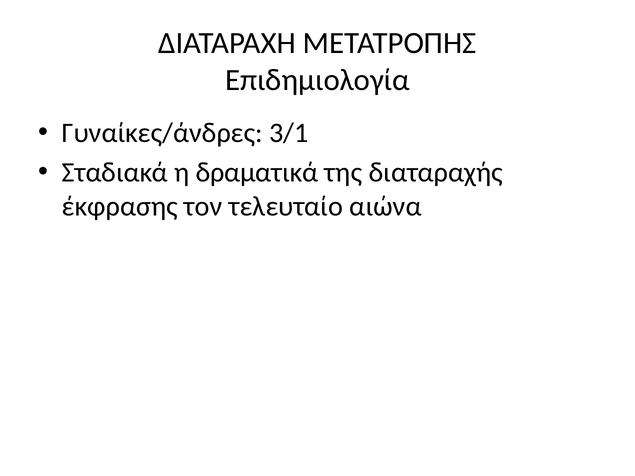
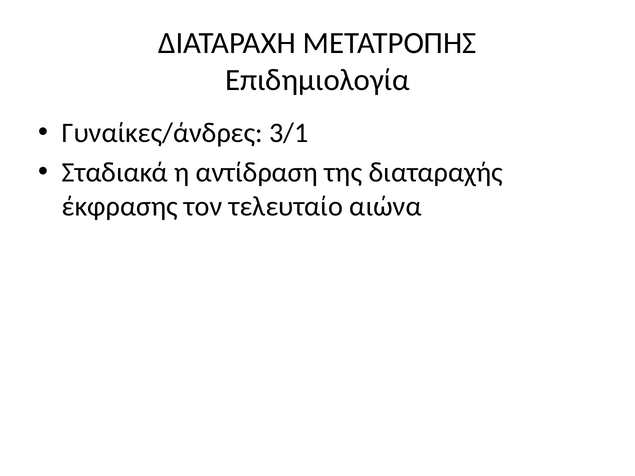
δραματικά: δραματικά -> αντίδραση (257, 173)
